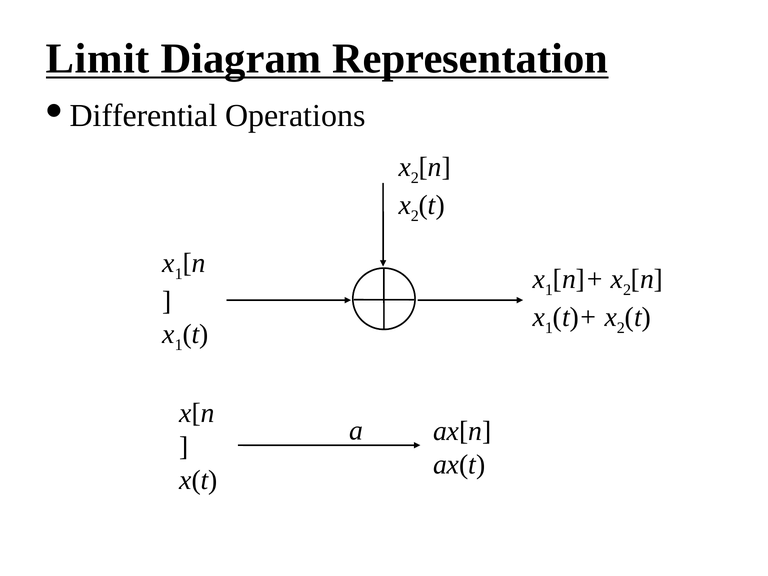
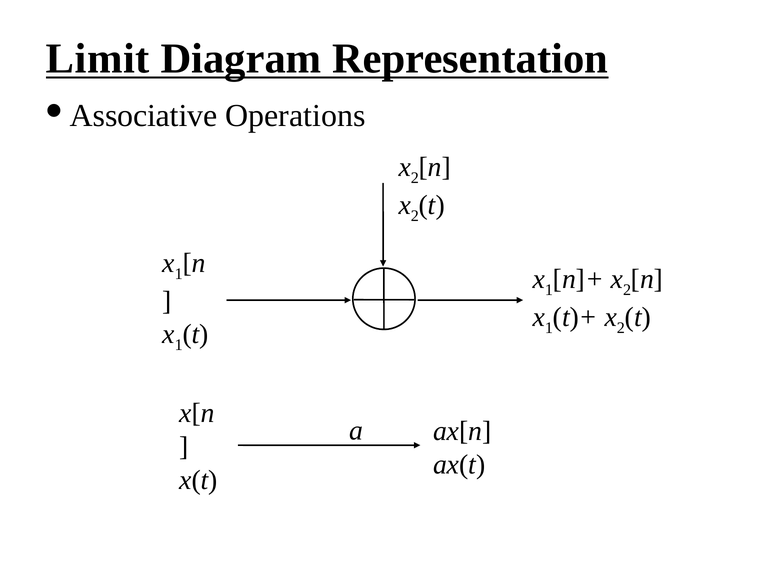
Differential: Differential -> Associative (144, 116)
